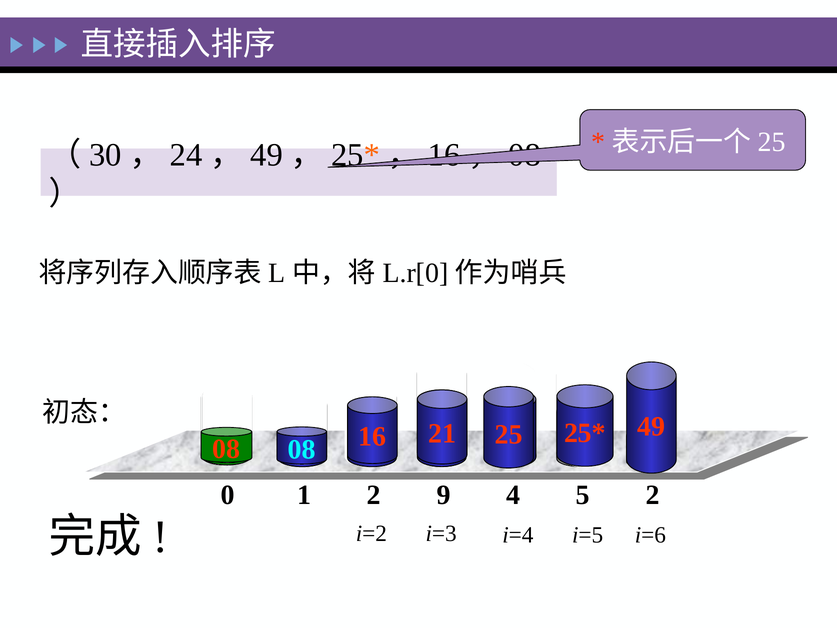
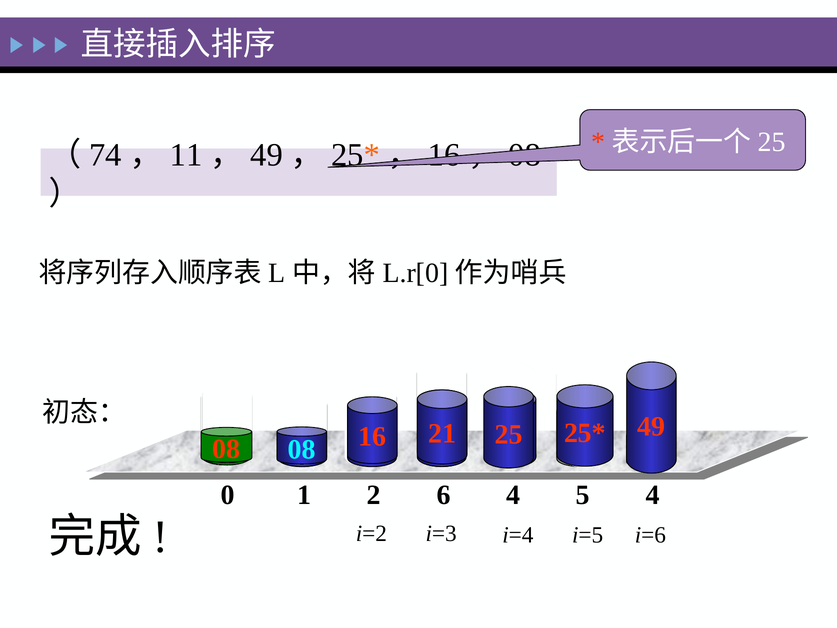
30: 30 -> 74 (105, 155)
24: 24 -> 11 (186, 155)
9: 9 -> 6 (444, 495)
5 2: 2 -> 4 (653, 495)
